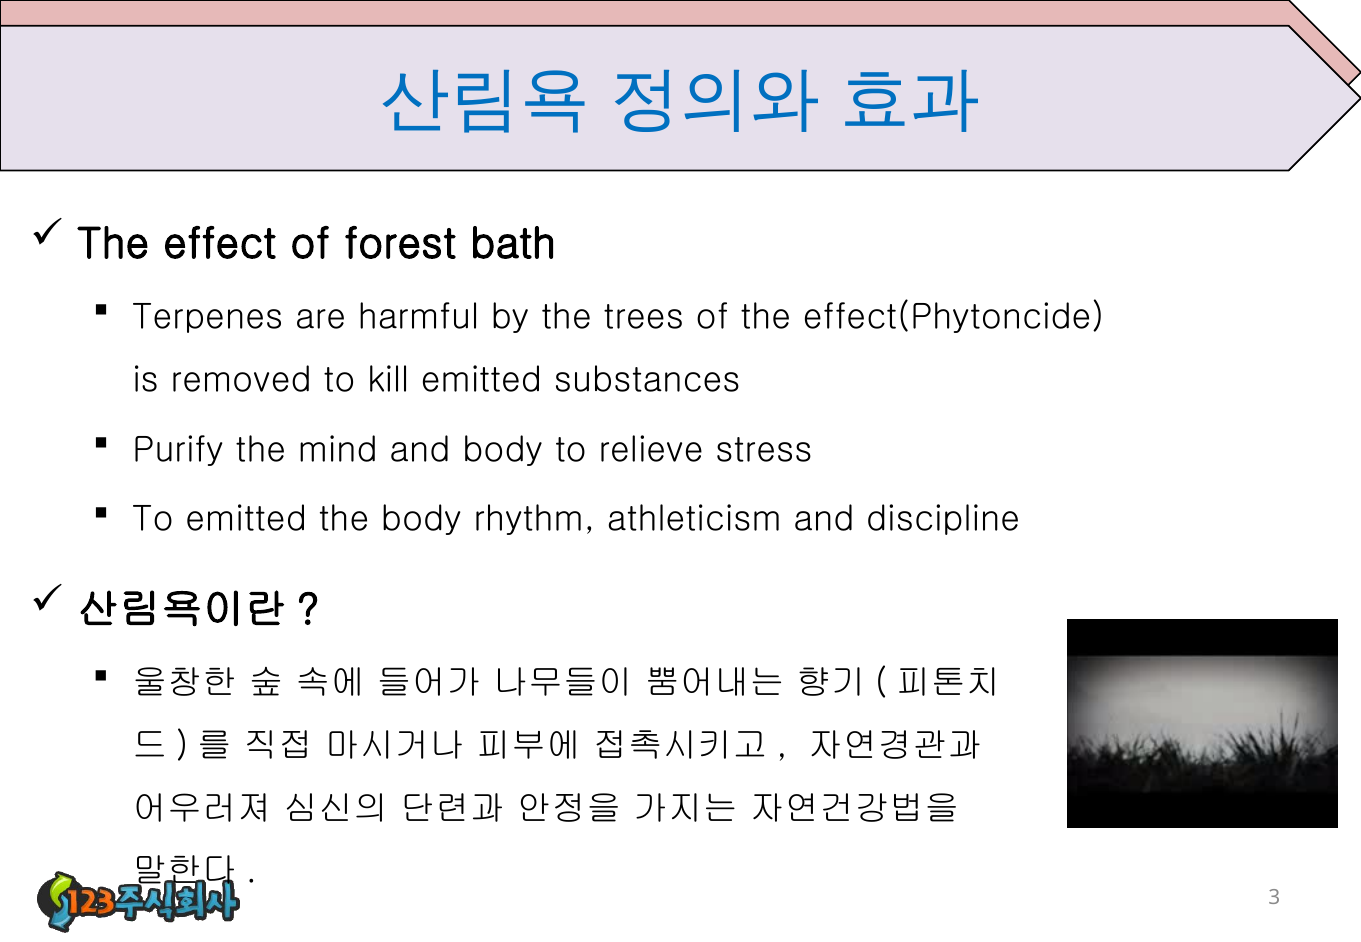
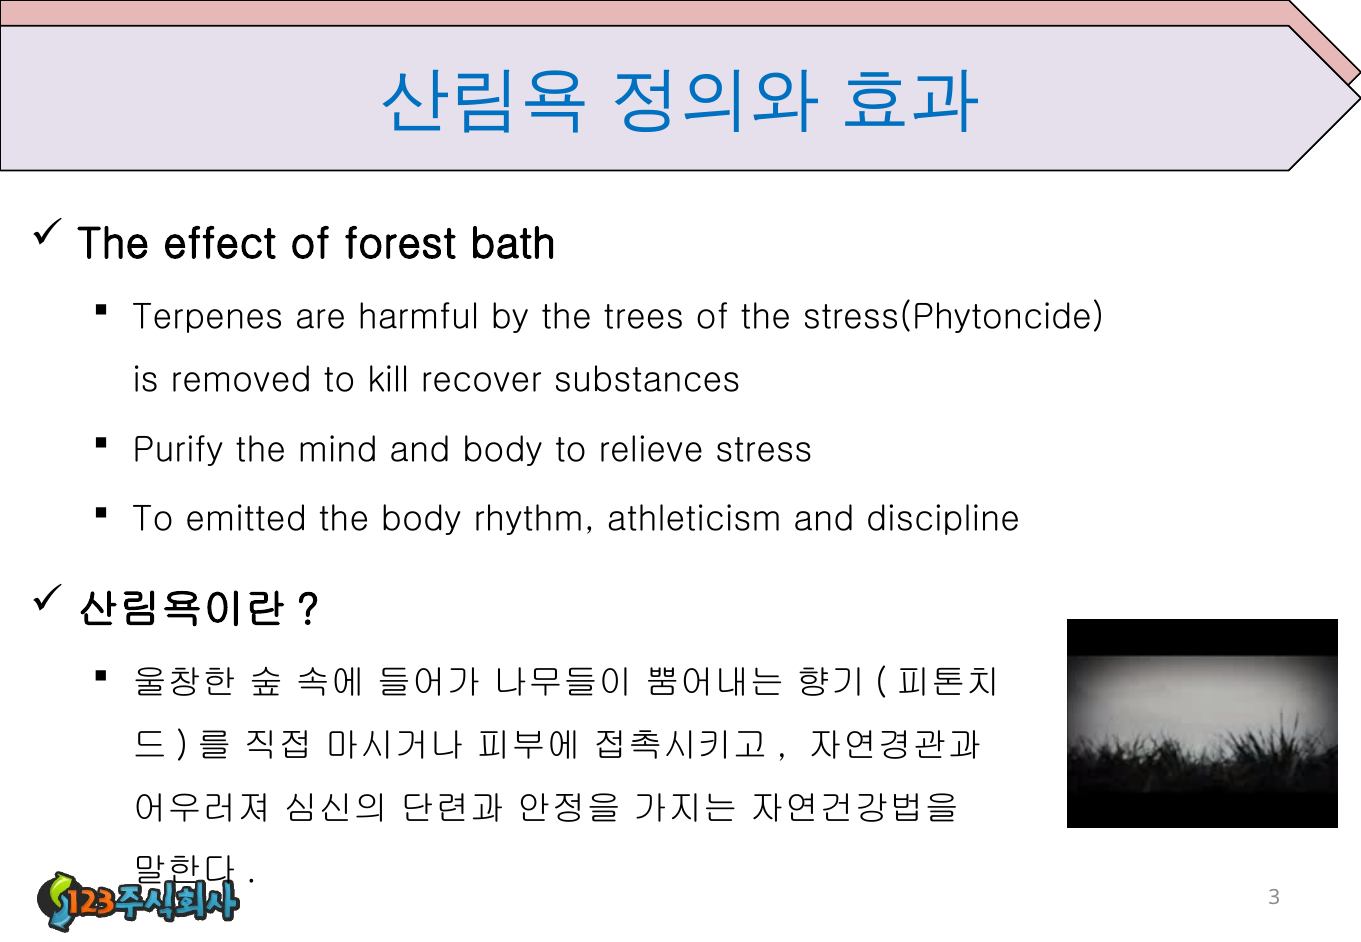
effect(Phytoncide: effect(Phytoncide -> stress(Phytoncide (954, 317)
kill emitted: emitted -> recover (481, 380)
